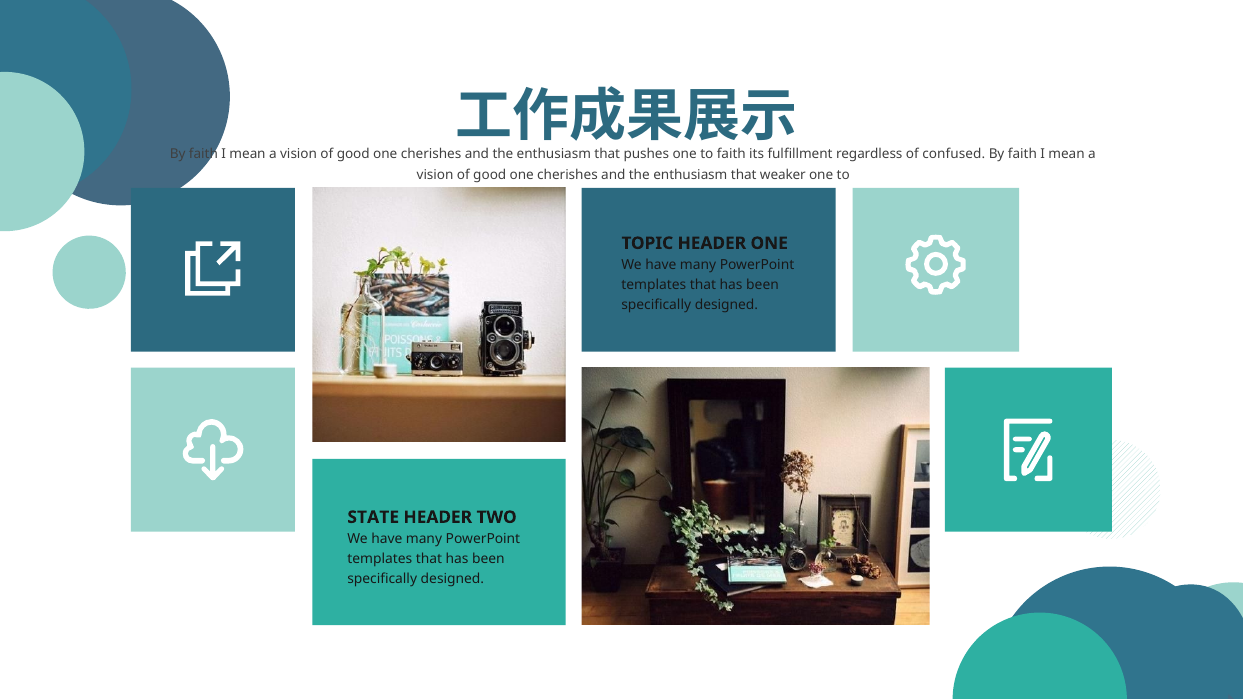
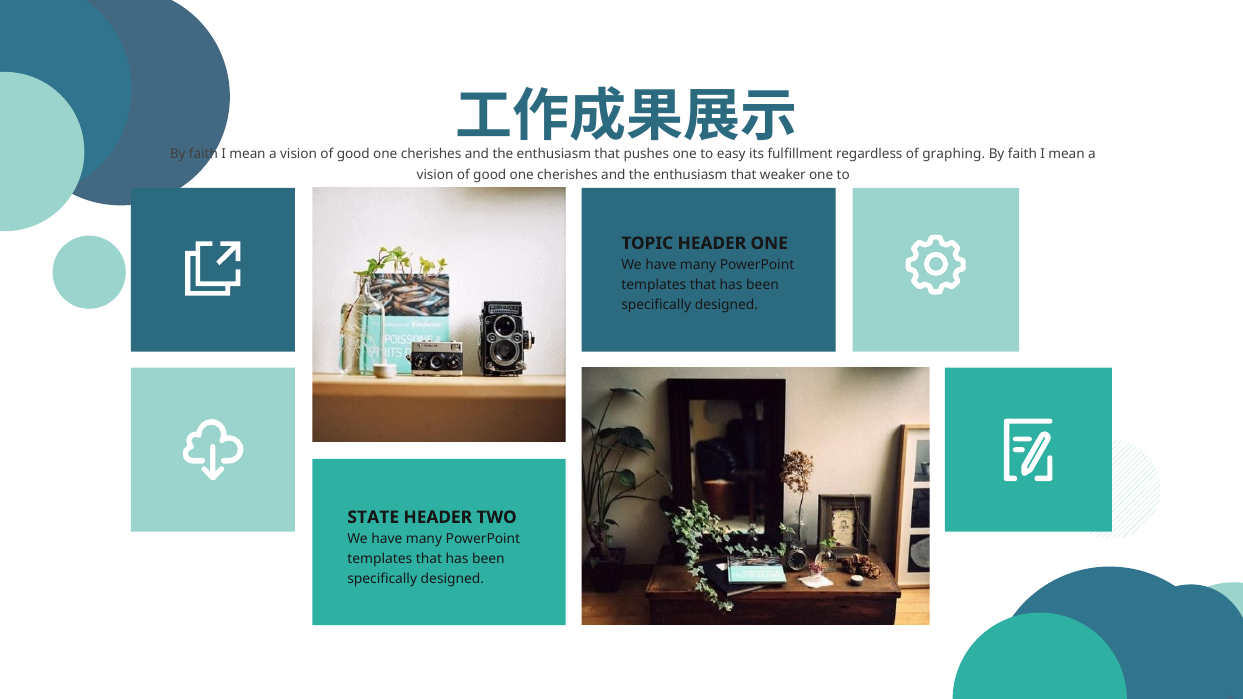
to faith: faith -> easy (731, 155)
confused: confused -> graphing (954, 155)
